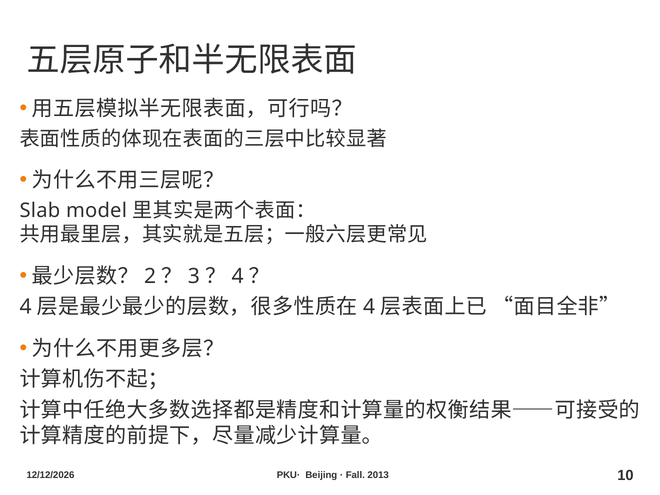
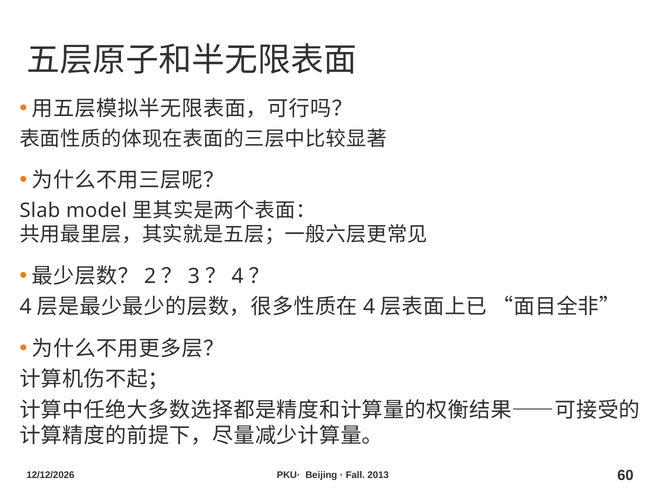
10: 10 -> 60 (625, 476)
